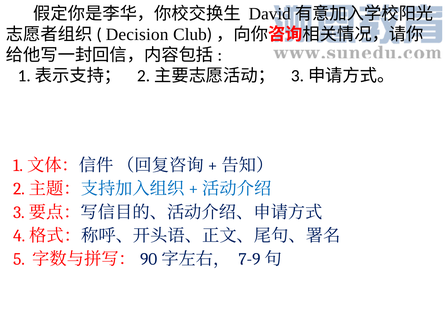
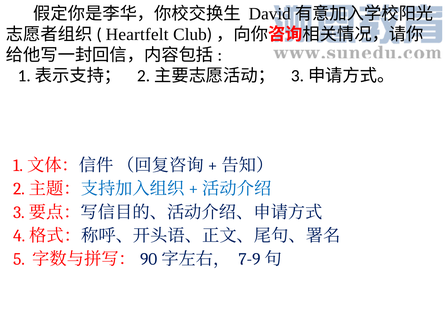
Decision: Decision -> Heartfelt (137, 35)
